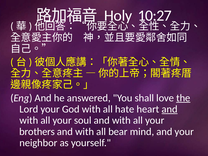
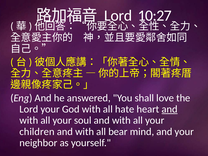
Holy: Holy -> Lord (118, 16)
the underline: present -> none (183, 98)
brothers: brothers -> children (37, 132)
